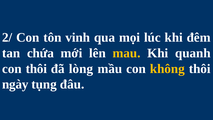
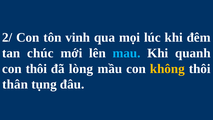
chứa: chứa -> chúc (40, 53)
mau colour: yellow -> light blue (127, 53)
ngày: ngày -> thân (15, 84)
